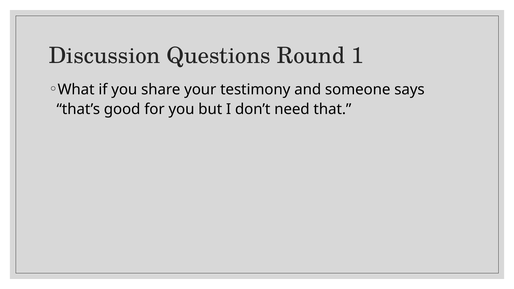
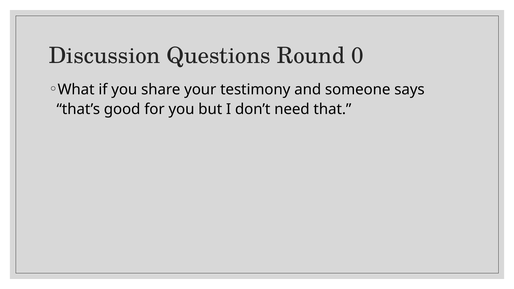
1: 1 -> 0 (357, 56)
